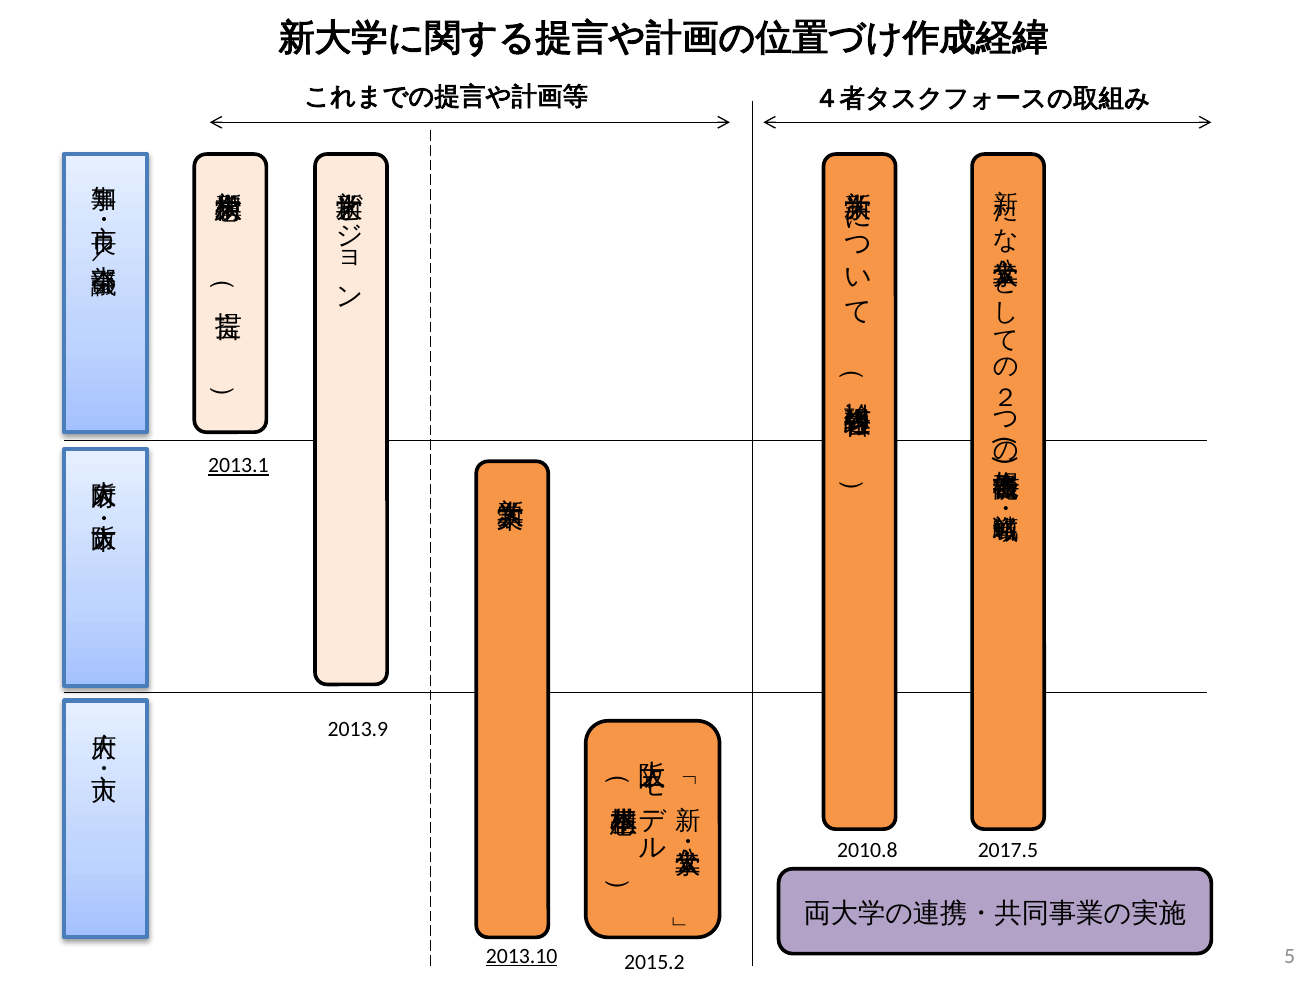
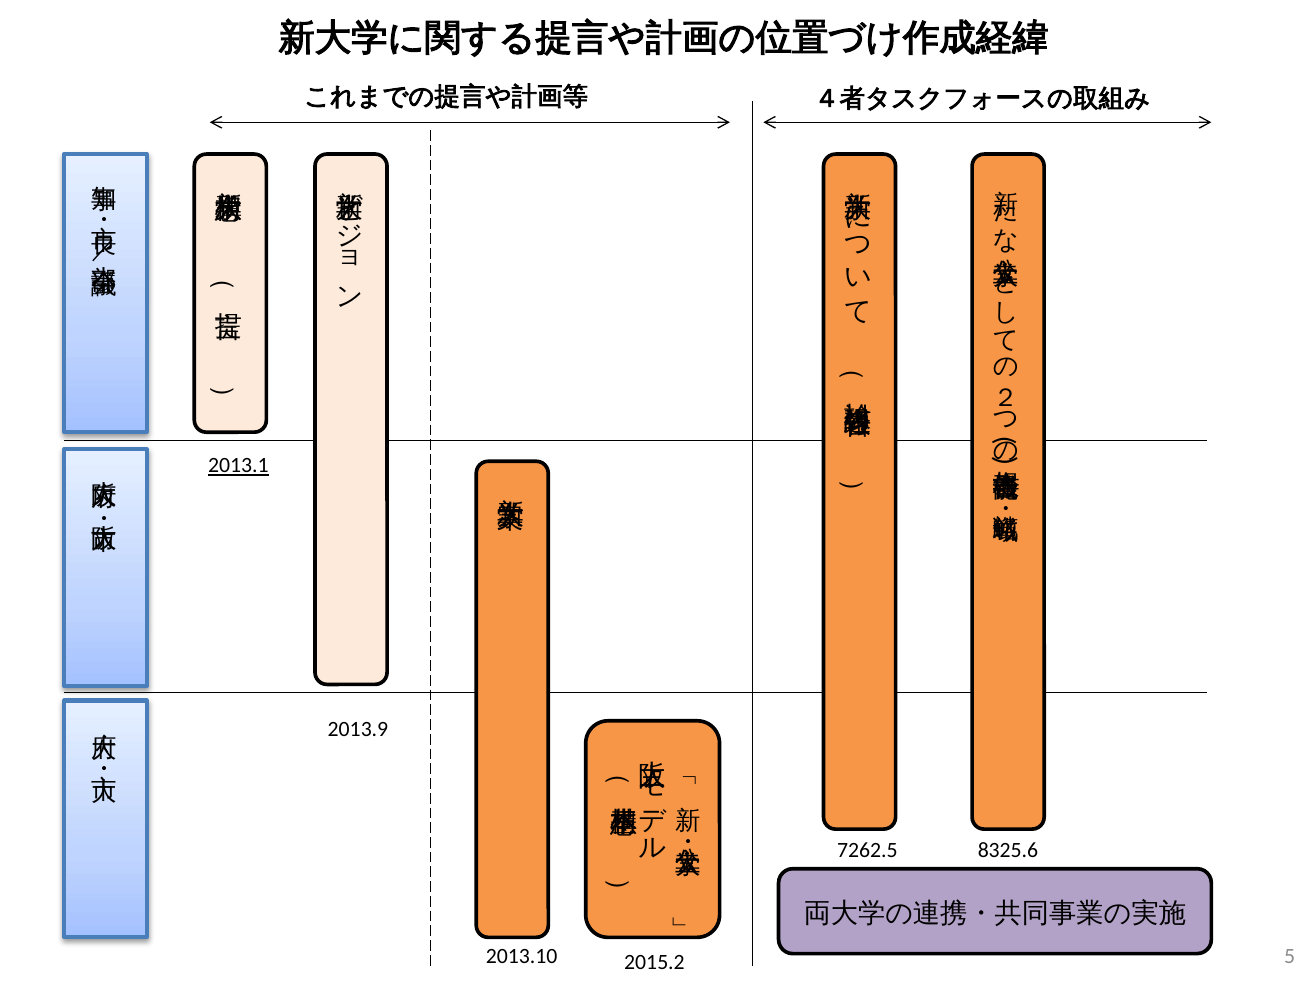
2010.8: 2010.8 -> 7262.5 (867, 850)
2017.5: 2017.5 -> 8325.6 (1008, 850)
2013.10 underline: present -> none (522, 956)
